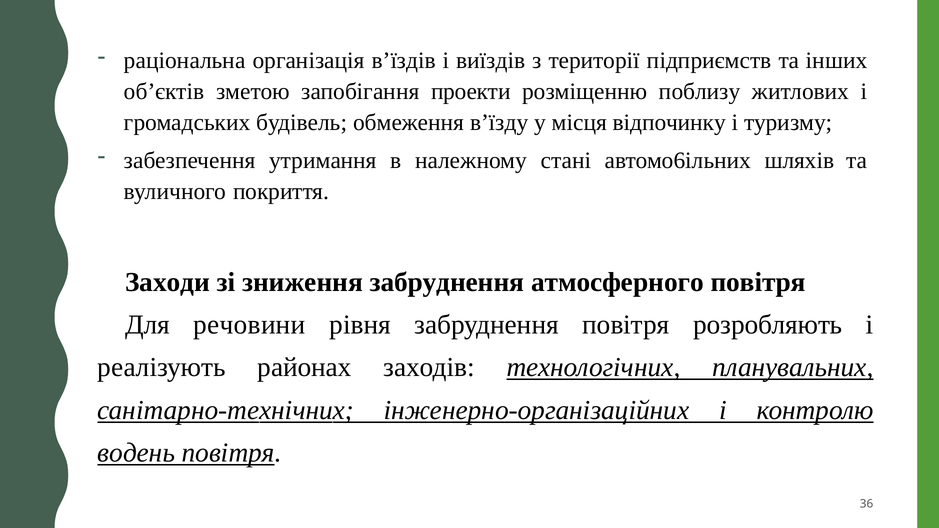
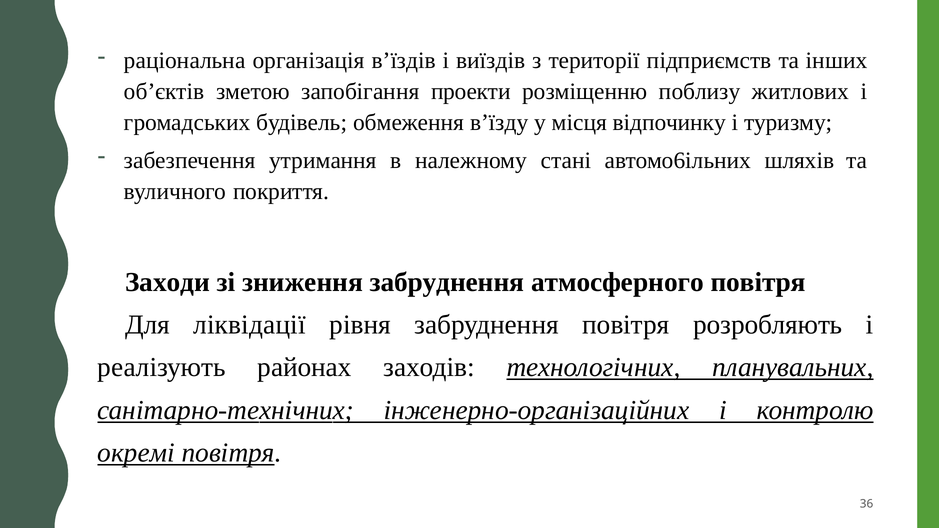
речовини: речовини -> ліквідації (250, 325)
водень: водень -> окремі (136, 453)
